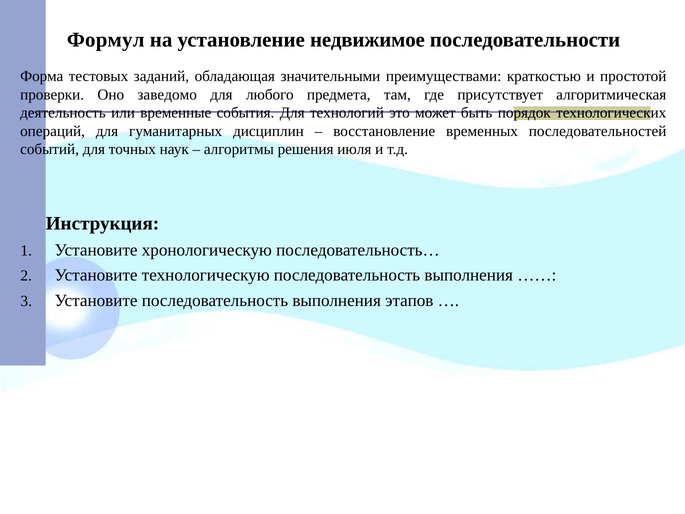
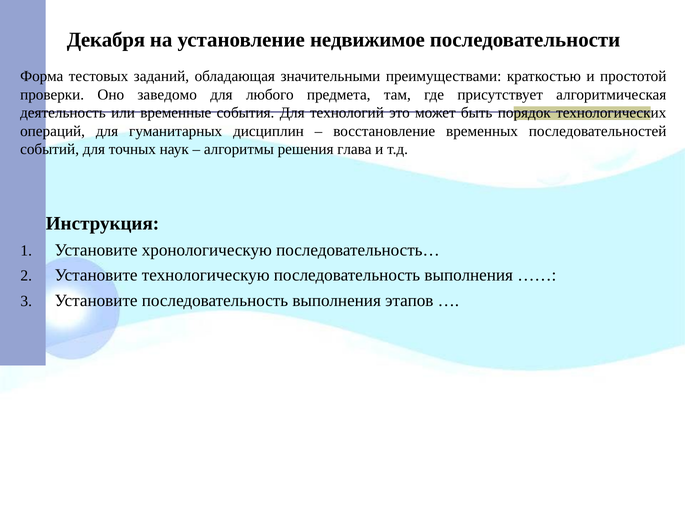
Формул: Формул -> Декабря (106, 40)
июля: июля -> глава (354, 149)
